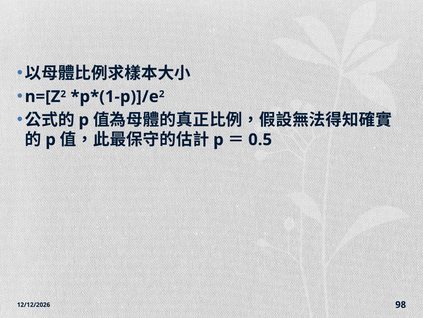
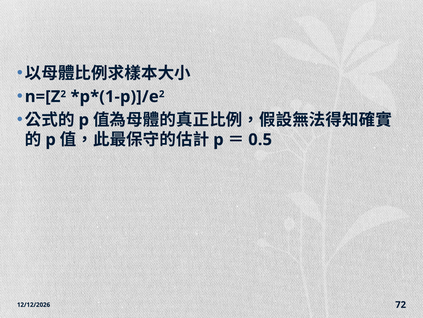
98: 98 -> 72 (401, 304)
